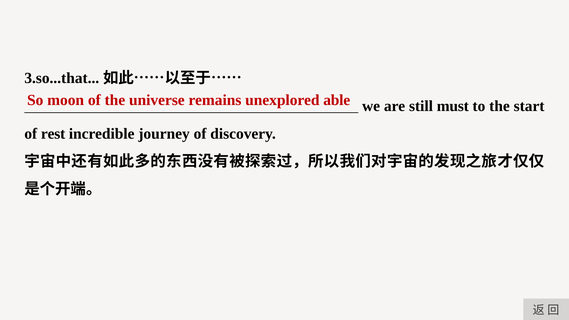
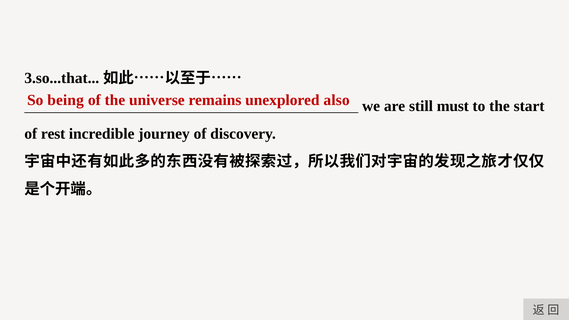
moon: moon -> being (66, 100)
able: able -> also (337, 100)
